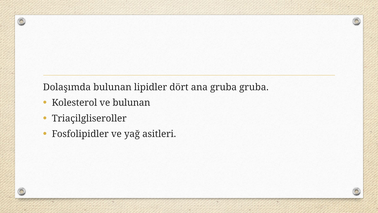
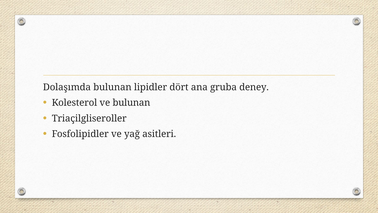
gruba gruba: gruba -> deney (254, 87)
